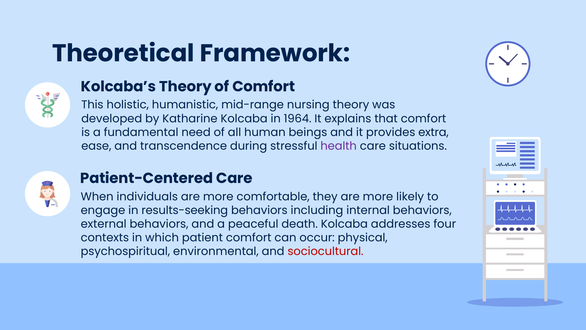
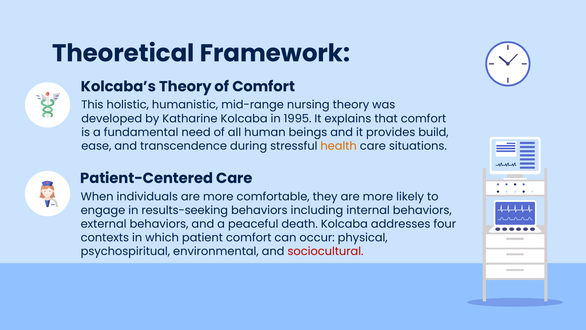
1964: 1964 -> 1995 (298, 118)
extra: extra -> build (433, 132)
health colour: purple -> orange (339, 146)
